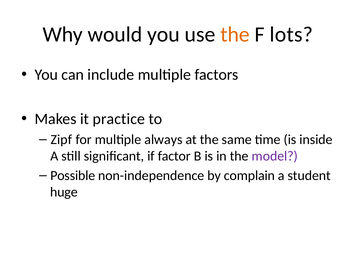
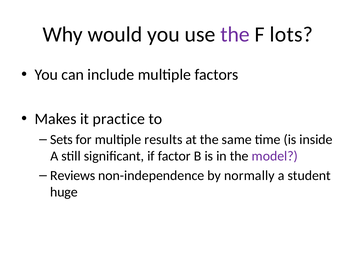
the colour: orange -> purple (235, 34)
Zipf: Zipf -> Sets (61, 139)
always: always -> results (163, 139)
Possible: Possible -> Reviews (73, 175)
complain: complain -> normally (249, 175)
